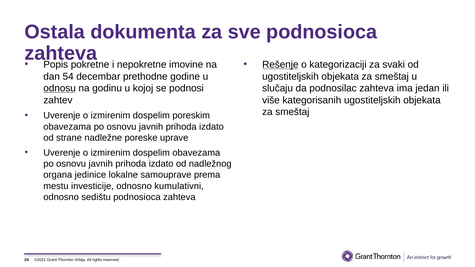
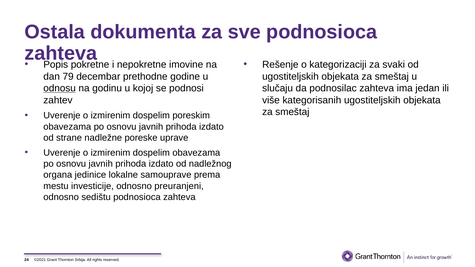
Rešenje underline: present -> none (280, 65)
54: 54 -> 79 (68, 76)
kumulativni: kumulativni -> preuranjeni (179, 186)
